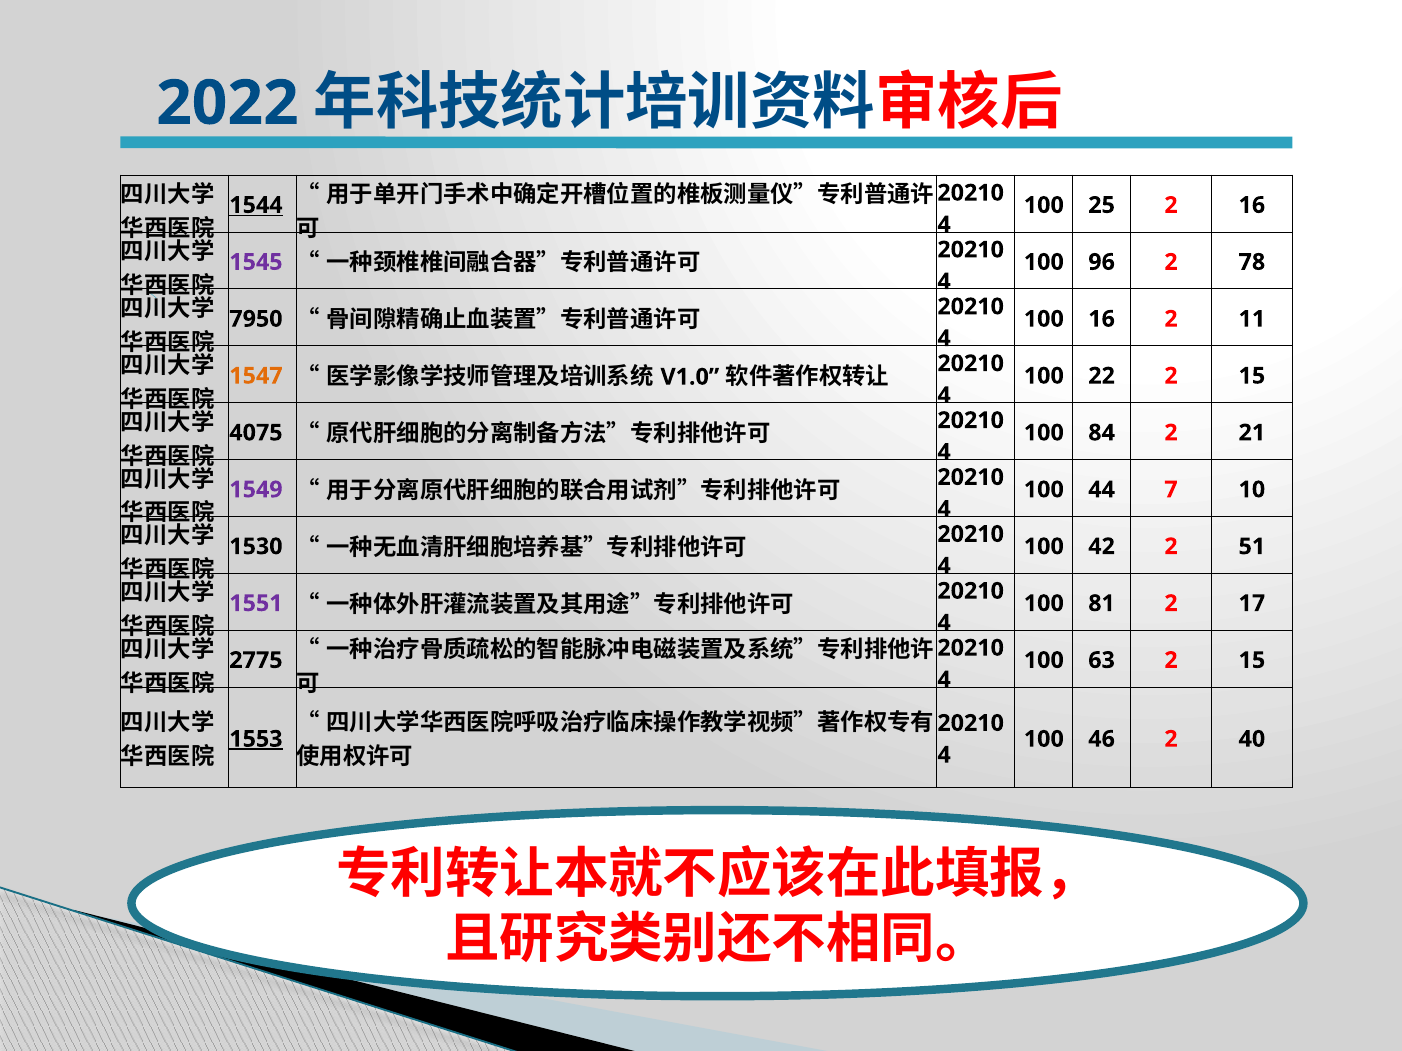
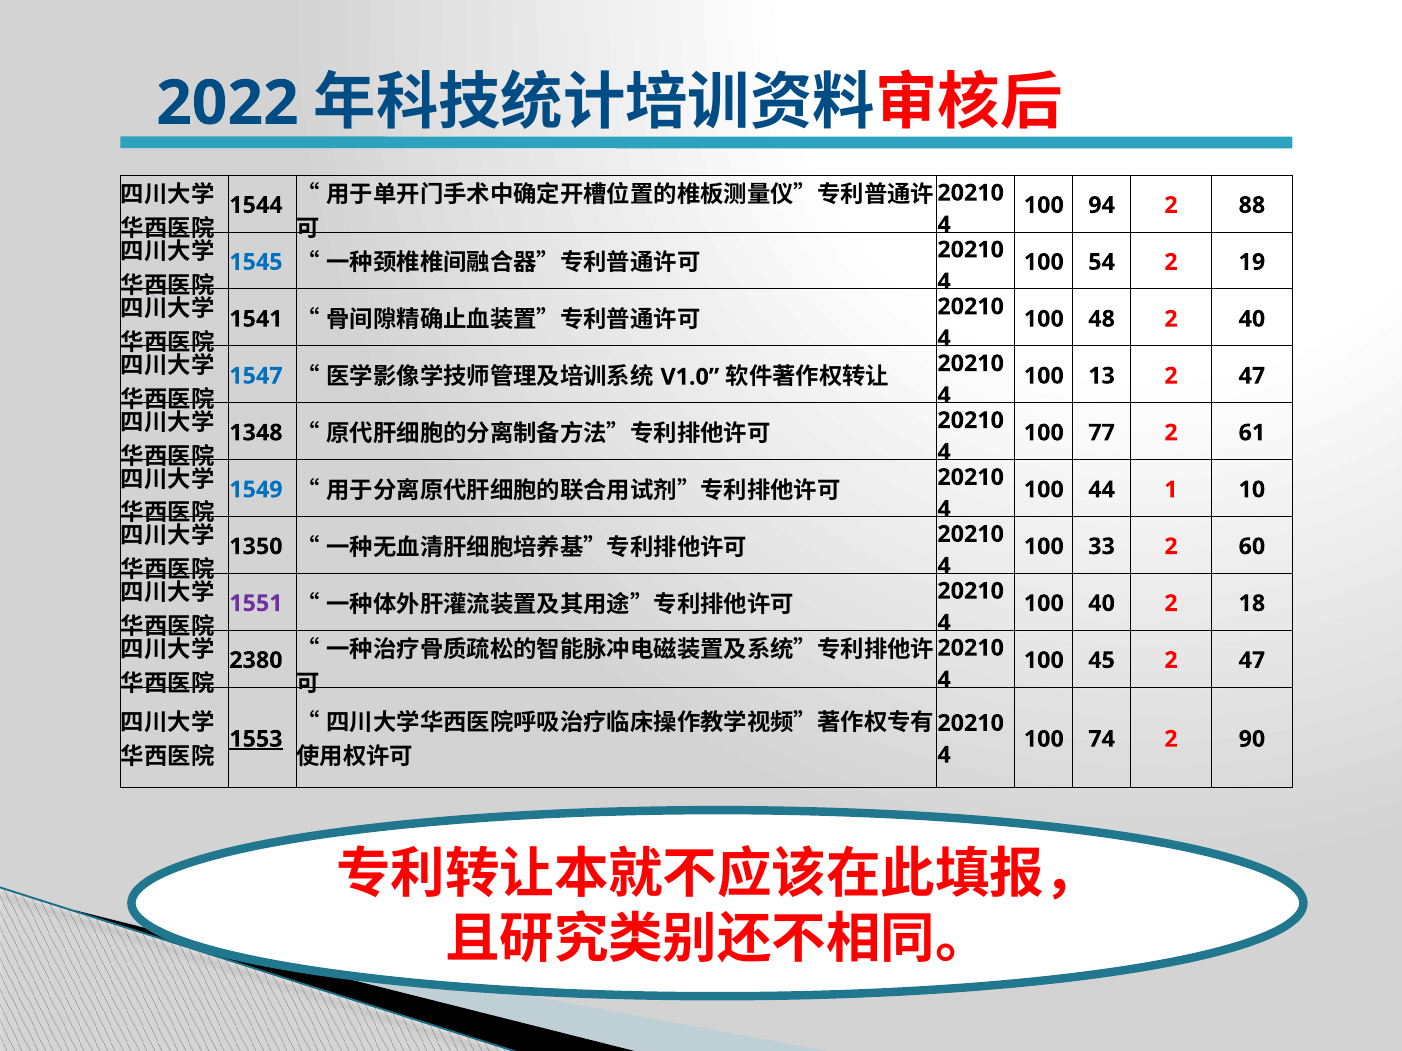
1544 underline: present -> none (256, 205)
25: 25 -> 94 (1102, 205)
2 16: 16 -> 88 (1252, 205)
1545 colour: purple -> blue (256, 262)
96: 96 -> 54 (1102, 262)
78: 78 -> 19 (1252, 262)
7950: 7950 -> 1541 (256, 319)
100 16: 16 -> 48 (1102, 319)
2 11: 11 -> 40 (1252, 319)
1547 colour: orange -> blue (256, 376)
22: 22 -> 13 (1102, 376)
15: 15 -> 47 (1252, 376)
4075: 4075 -> 1348 (256, 433)
84: 84 -> 77 (1102, 433)
21: 21 -> 61 (1252, 433)
1549 colour: purple -> blue (256, 490)
7: 7 -> 1 (1171, 490)
1530: 1530 -> 1350 (256, 547)
42: 42 -> 33 (1102, 547)
51: 51 -> 60 (1252, 547)
100 81: 81 -> 40 (1102, 604)
17: 17 -> 18 (1252, 604)
2775: 2775 -> 2380 (256, 661)
63: 63 -> 45 (1102, 661)
15: 15 -> 47 (1252, 661)
46: 46 -> 74 (1102, 739)
40: 40 -> 90 (1252, 739)
